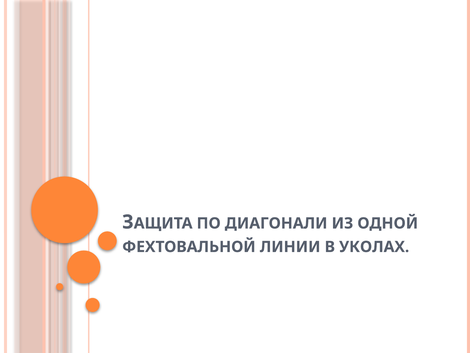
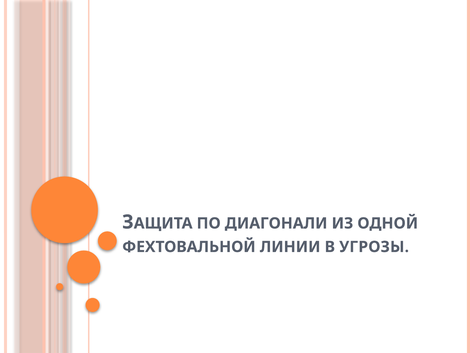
УКОЛАХ: УКОЛАХ -> УГРОЗЫ (374, 247)
